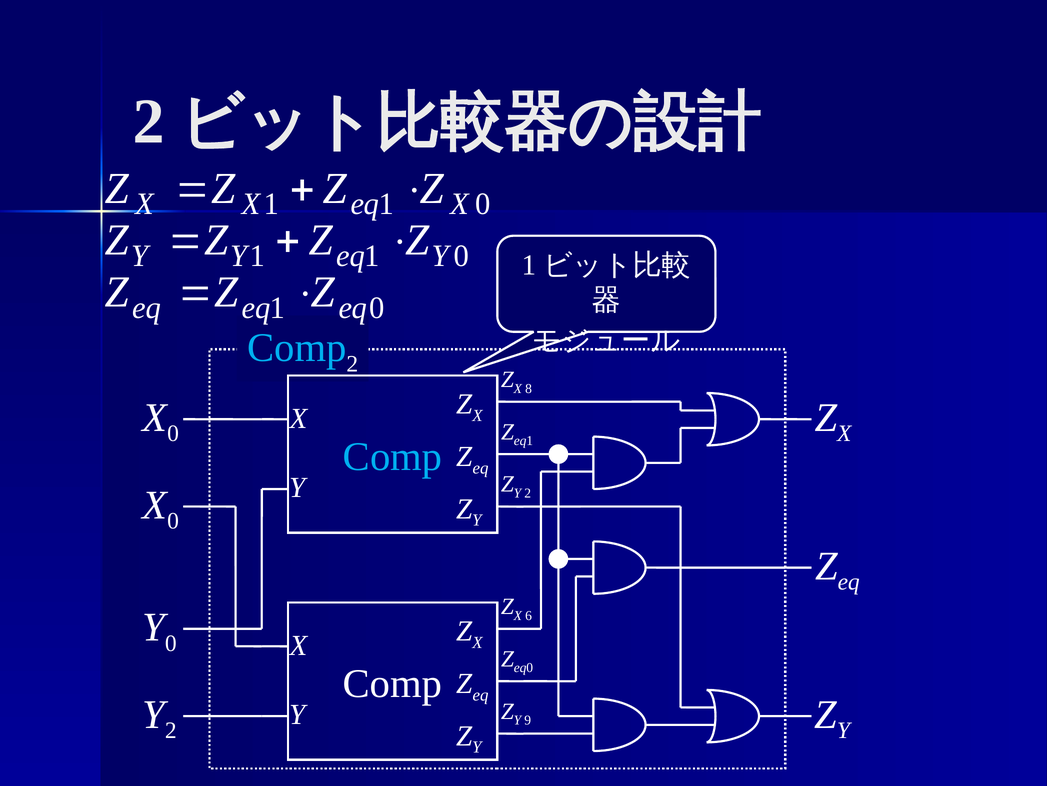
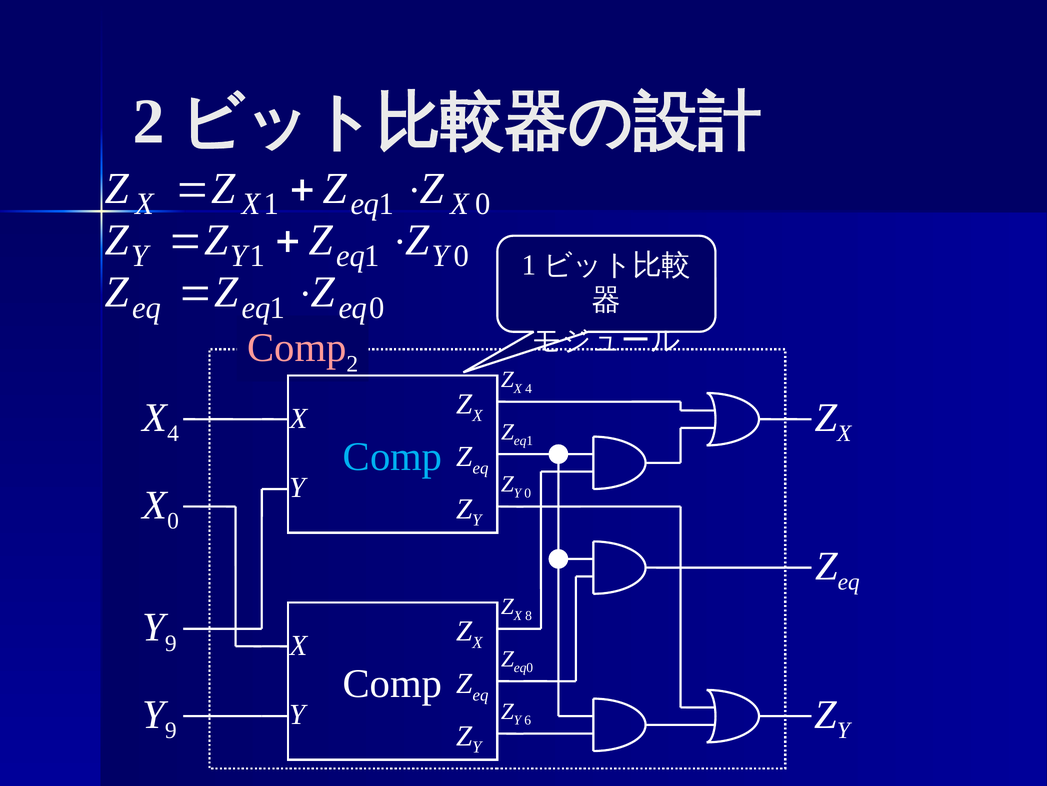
Comp colour: light blue -> pink (297, 348)
8: 8 -> 4 (529, 388)
0: 0 -> 4 (173, 433)
2: 2 -> 0 (528, 493)
6: 6 -> 8 (529, 615)
0: 0 -> 9 (171, 643)
2: 2 -> 9 (171, 730)
9: 9 -> 6 (528, 720)
